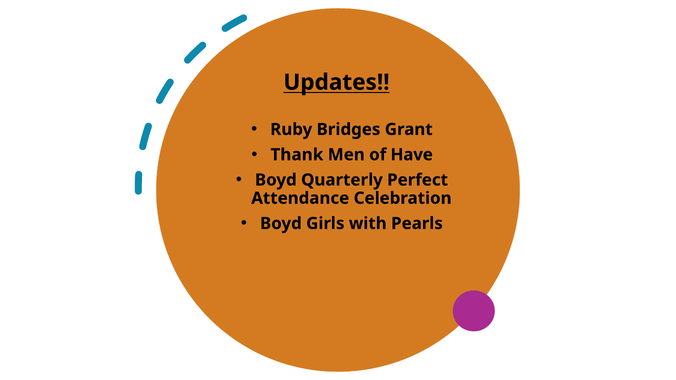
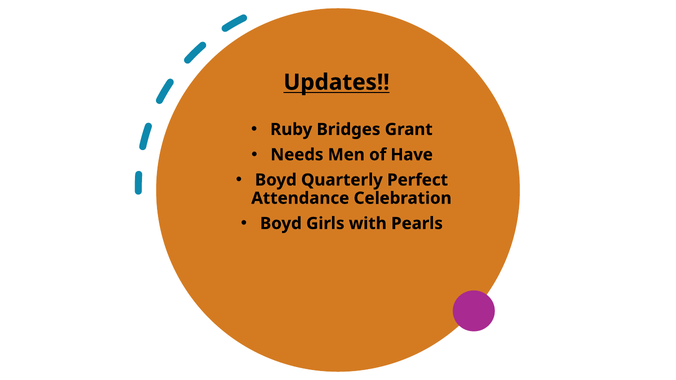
Thank: Thank -> Needs (297, 155)
